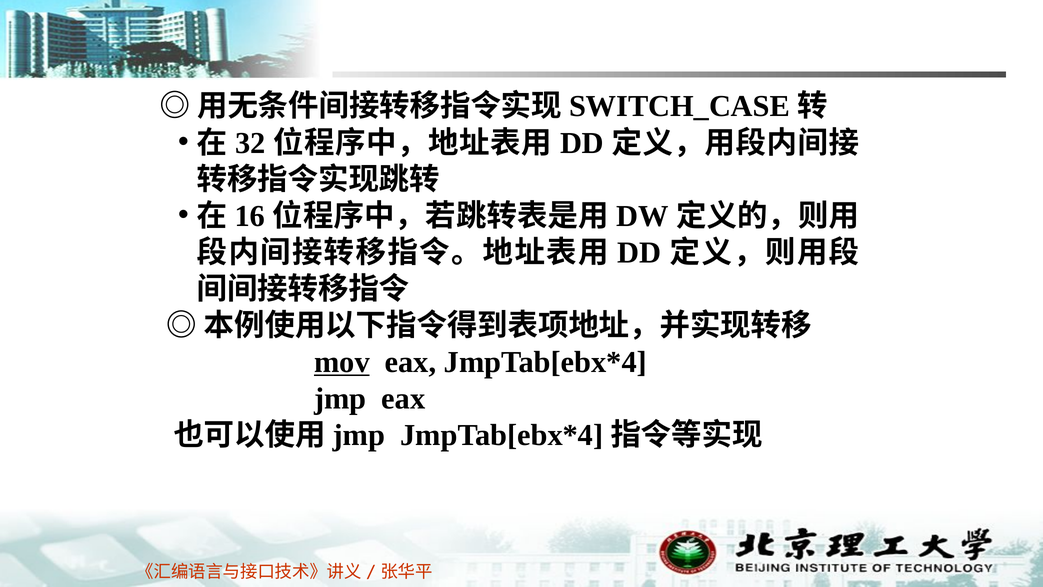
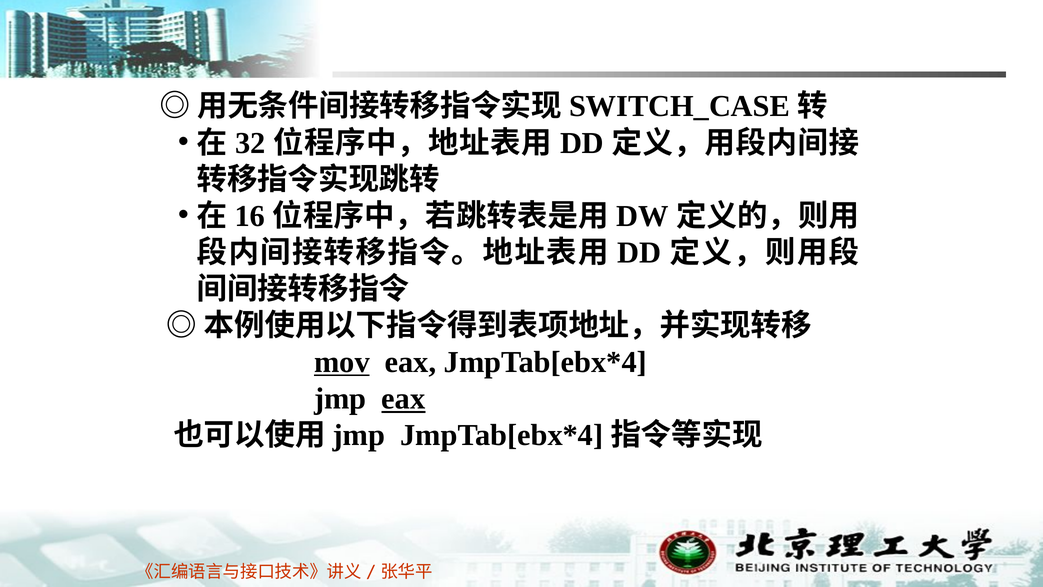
eax underline: none -> present (403, 399)
